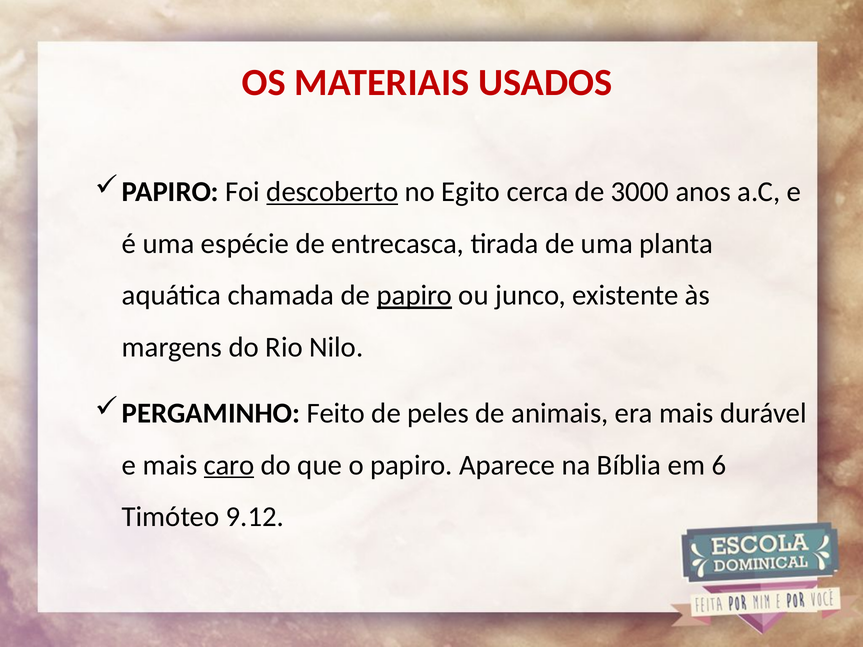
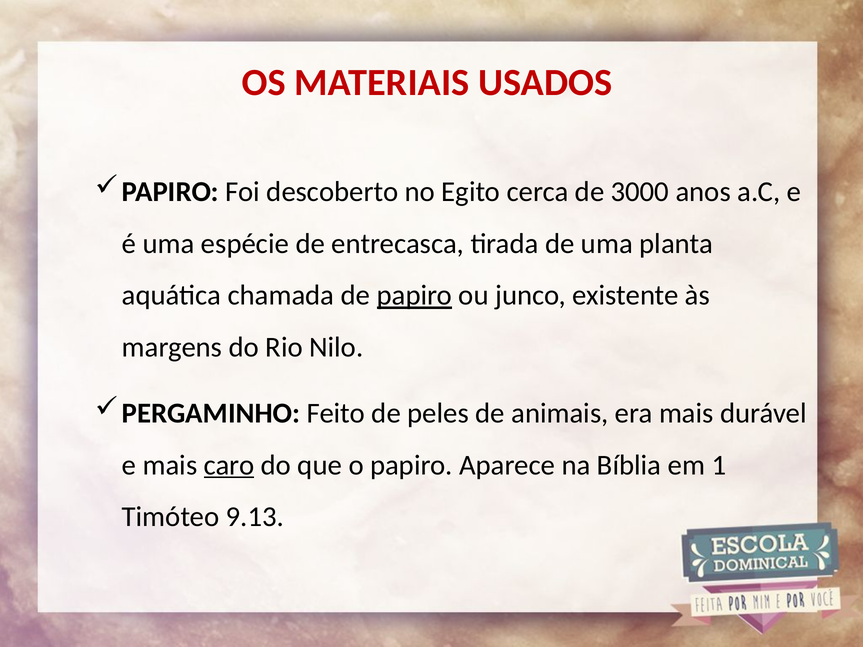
descoberto underline: present -> none (332, 192)
6: 6 -> 1 (719, 465)
9.12: 9.12 -> 9.13 (255, 517)
